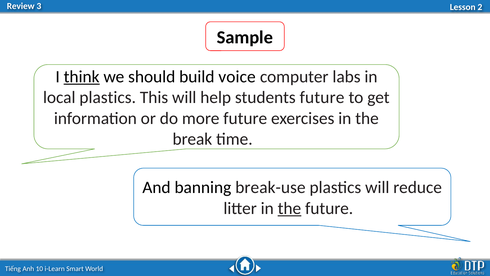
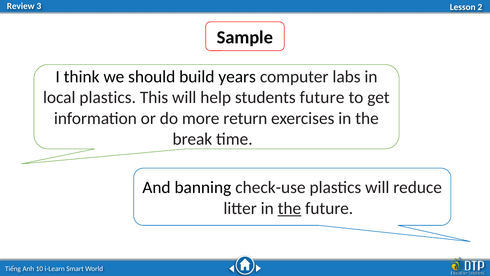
think underline: present -> none (82, 77)
voice: voice -> years (237, 77)
more future: future -> return (245, 118)
break-use: break-use -> check-use (270, 187)
